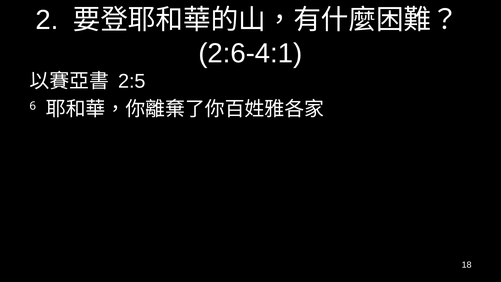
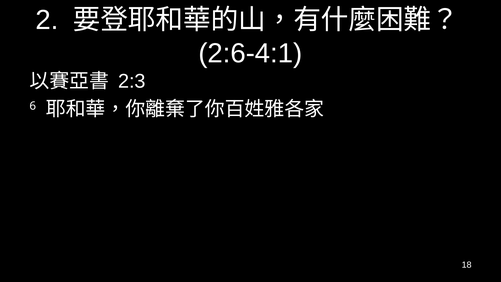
2:5: 2:5 -> 2:3 (132, 81)
